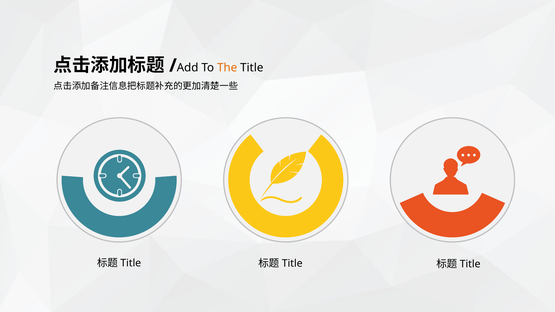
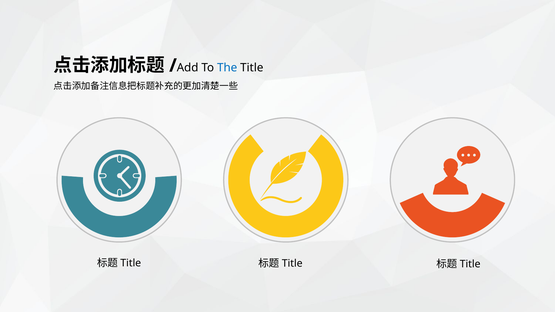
The colour: orange -> blue (227, 68)
